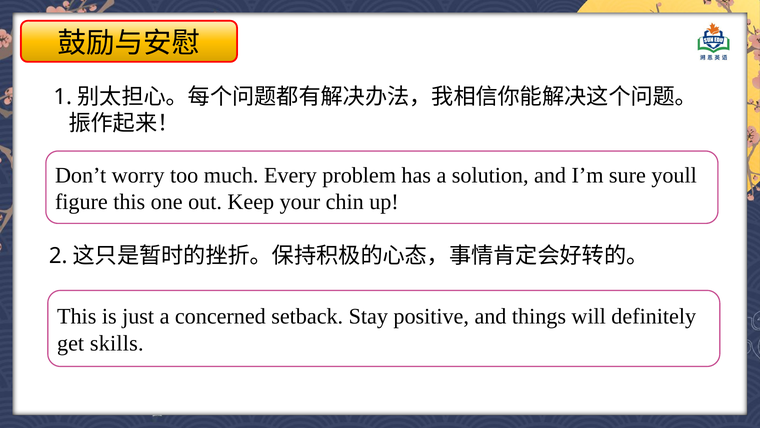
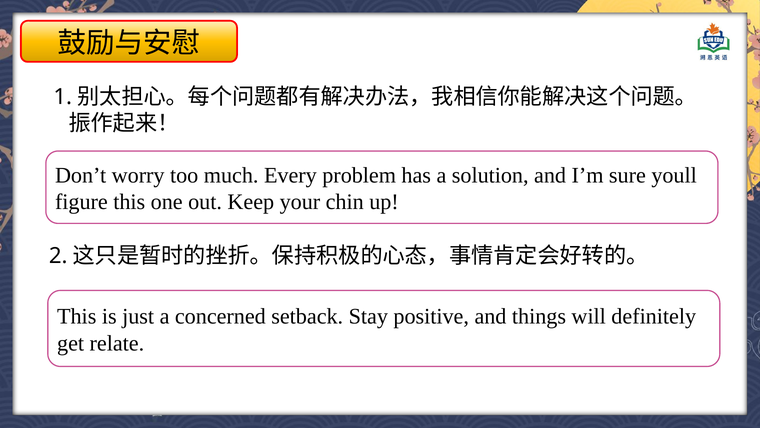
skills: skills -> relate (117, 343)
